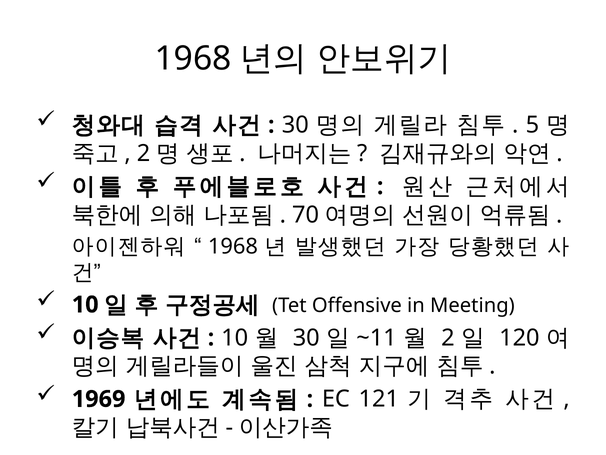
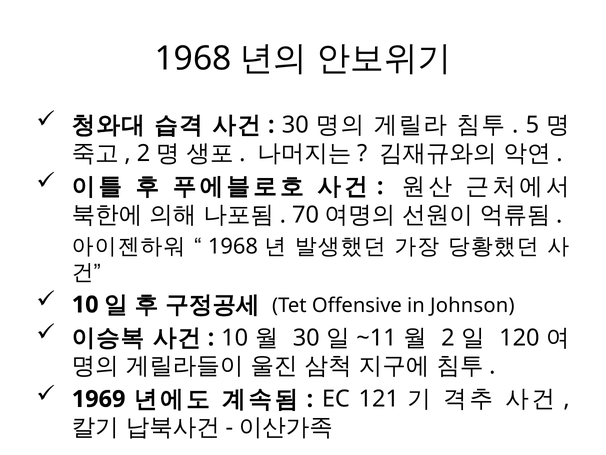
Meeting: Meeting -> Johnson (472, 305)
